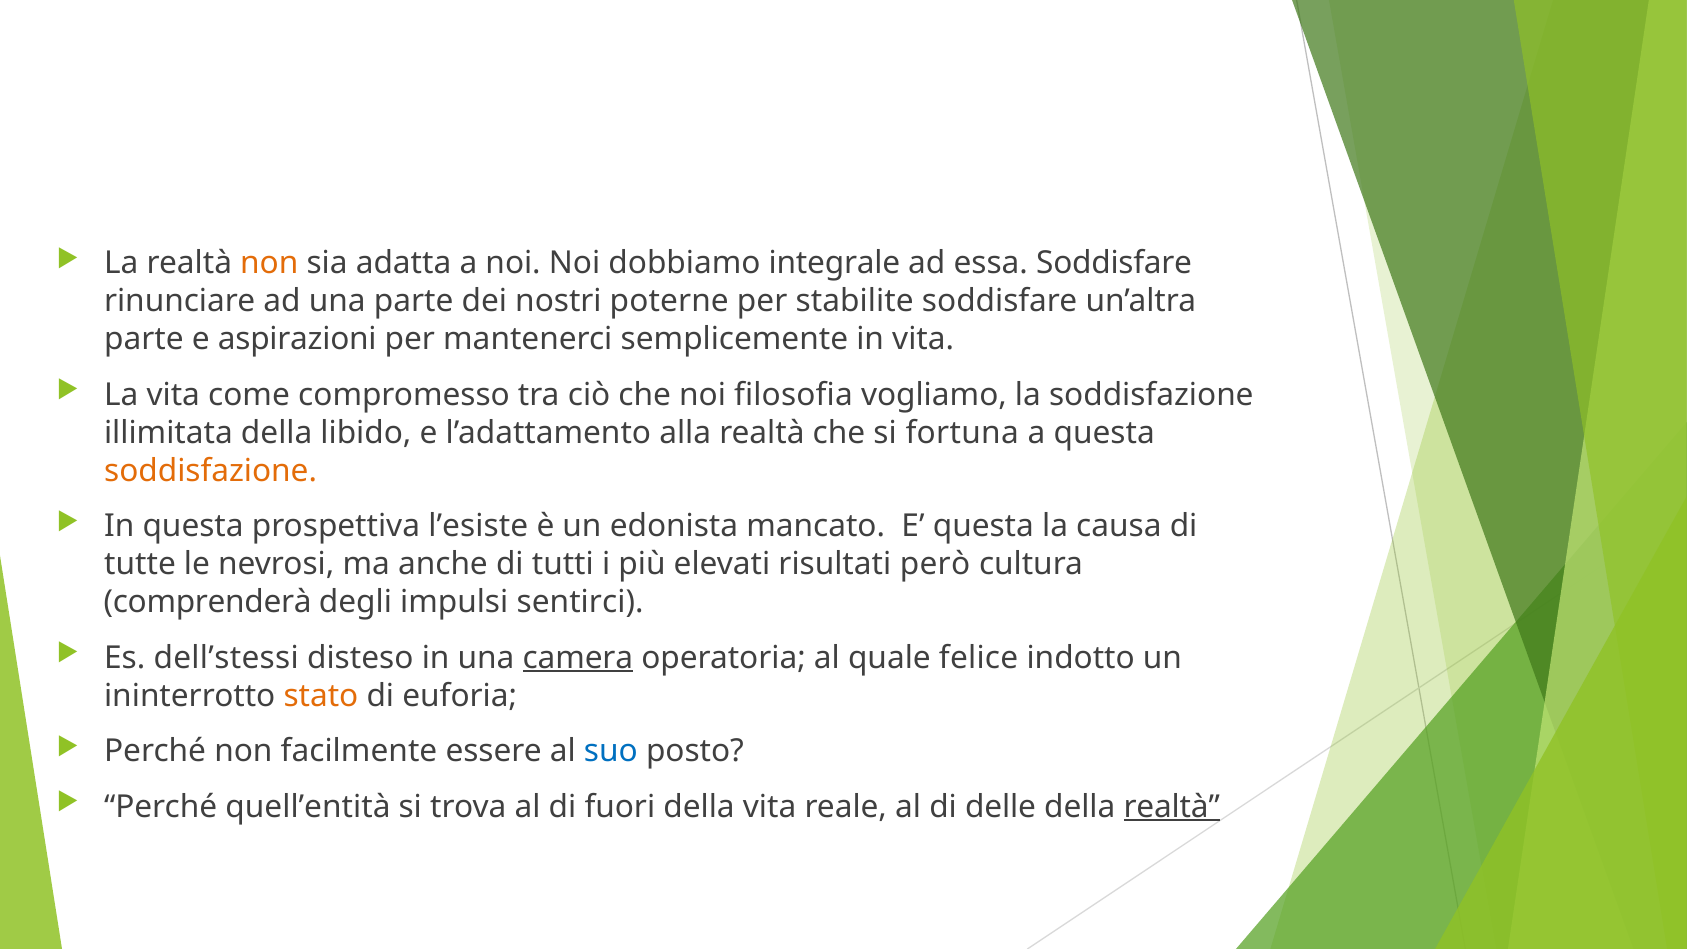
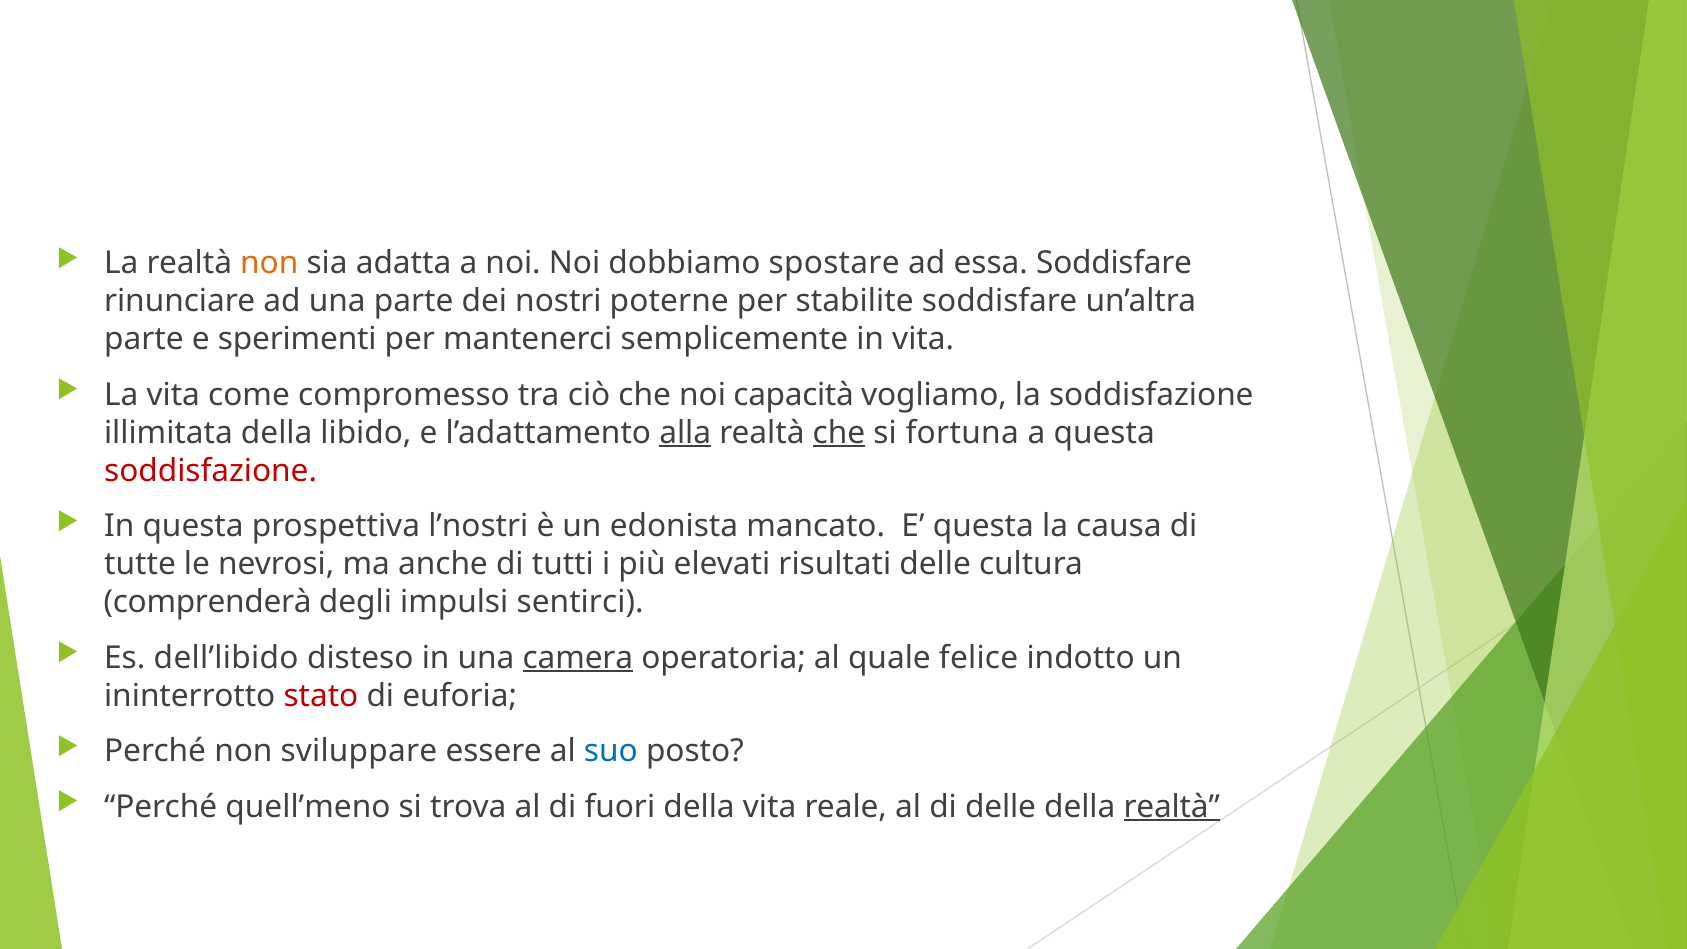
integrale: integrale -> spostare (834, 263)
aspirazioni: aspirazioni -> sperimenti (297, 339)
filosofia: filosofia -> capacità (794, 395)
alla underline: none -> present (685, 433)
che underline: none -> present (839, 433)
soddisfazione colour: orange -> red (211, 471)
l’esiste: l’esiste -> l’nostri (478, 526)
risultati però: però -> delle (935, 564)
dell’stessi: dell’stessi -> dell’libido (226, 658)
stato colour: orange -> red (321, 696)
facilmente: facilmente -> sviluppare (359, 751)
quell’entità: quell’entità -> quell’meno (308, 807)
